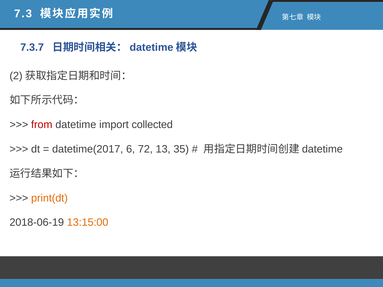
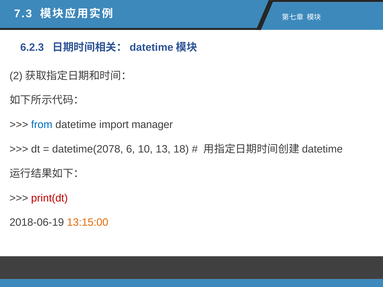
7.3.7: 7.3.7 -> 6.2.3 (32, 47)
from colour: red -> blue (42, 125)
collected: collected -> manager (152, 125)
datetime(2017: datetime(2017 -> datetime(2078 (88, 149)
72: 72 -> 10 (145, 149)
35: 35 -> 18 (181, 149)
print(dt colour: orange -> red (49, 198)
